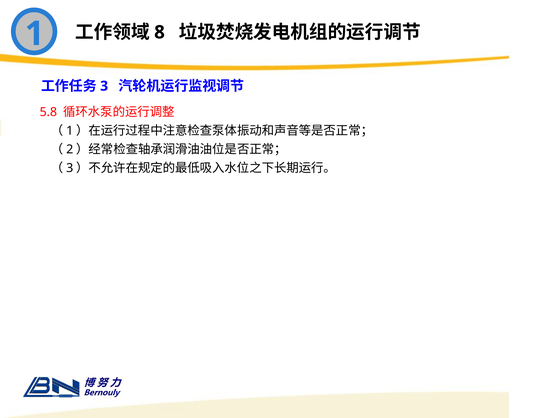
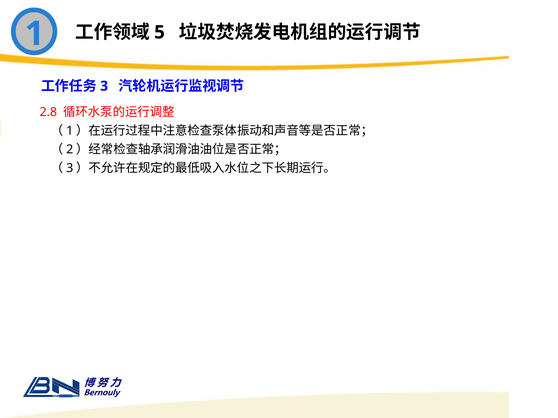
8: 8 -> 5 (159, 32)
5.8: 5.8 -> 2.8 (48, 112)
